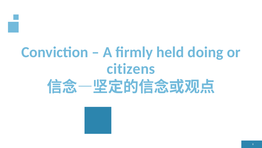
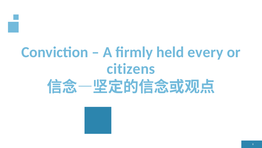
doing: doing -> every (205, 52)
